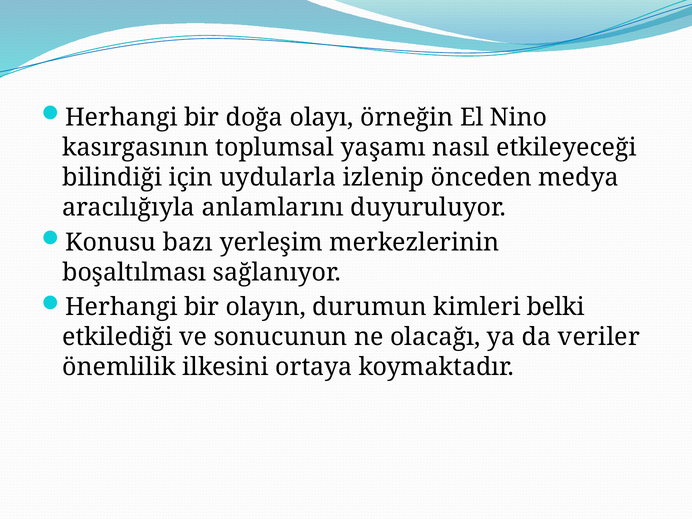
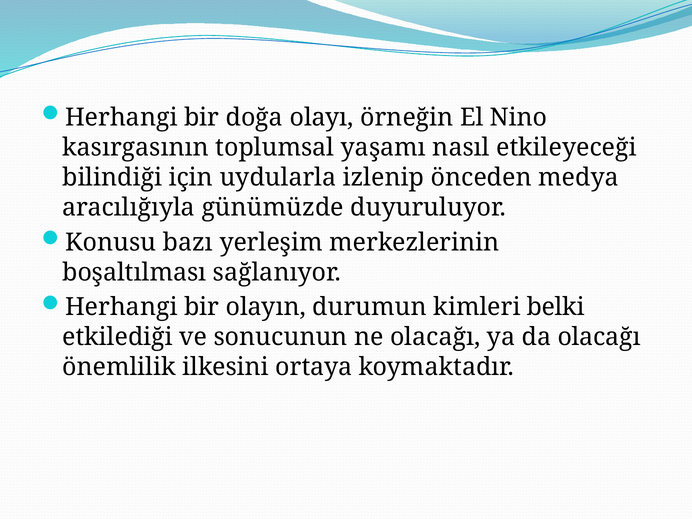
anlamlarını: anlamlarını -> günümüzde (273, 207)
da veriler: veriler -> olacağı (599, 337)
